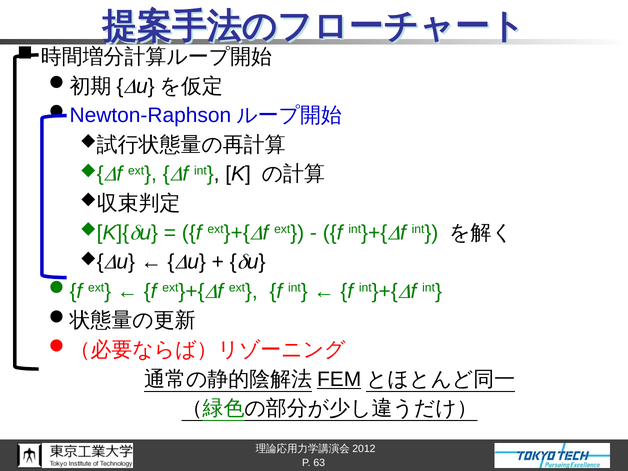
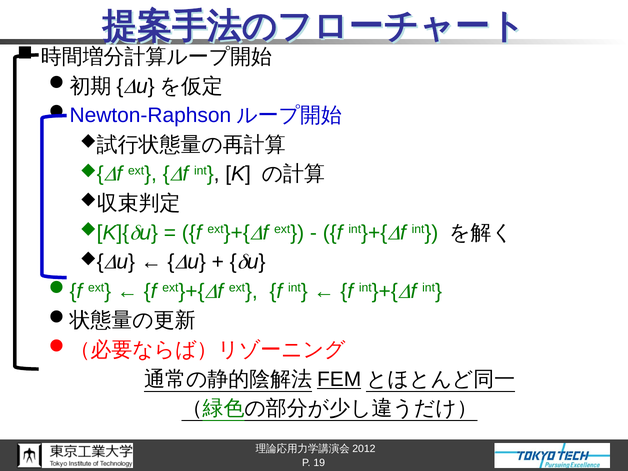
63: 63 -> 19 (319, 463)
